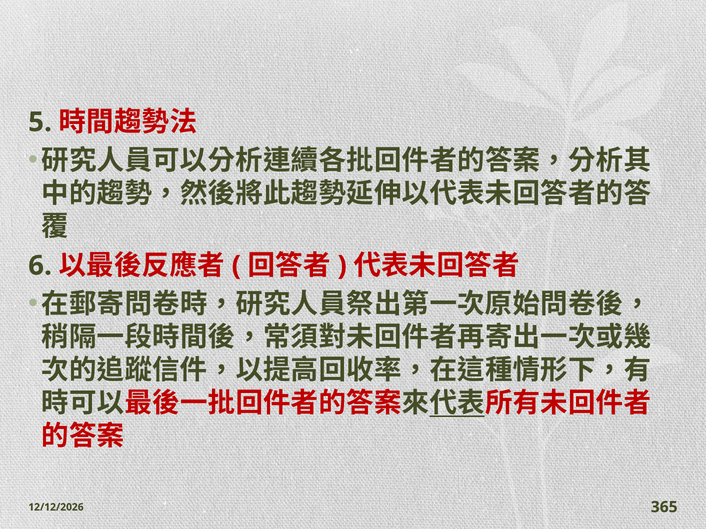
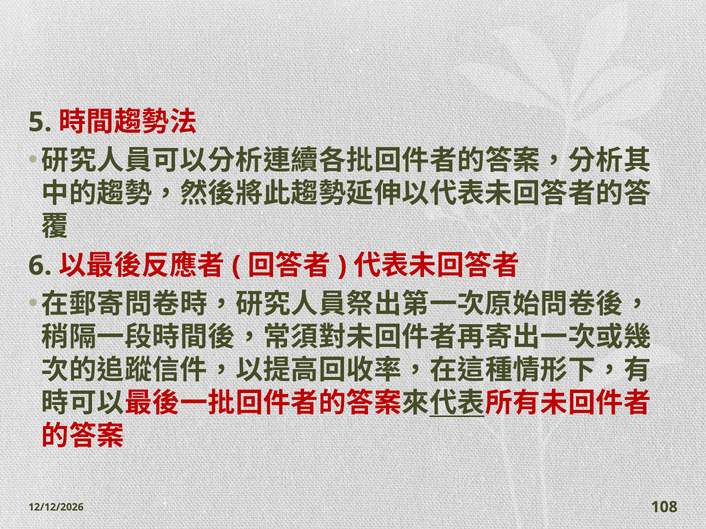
365: 365 -> 108 (664, 508)
